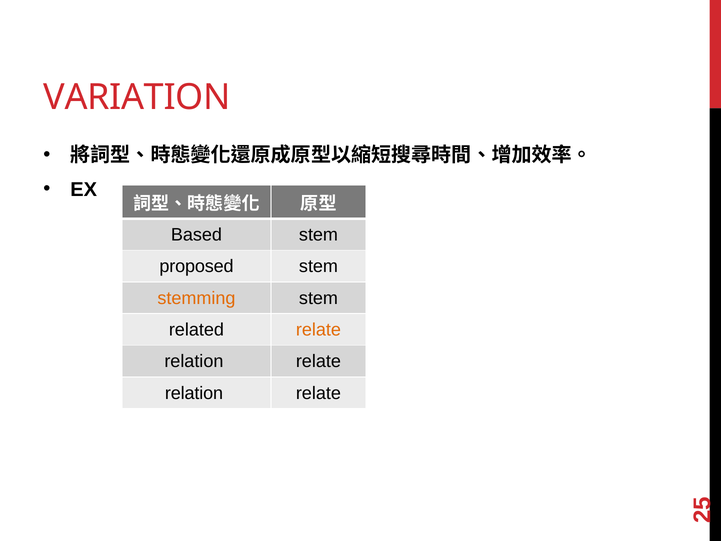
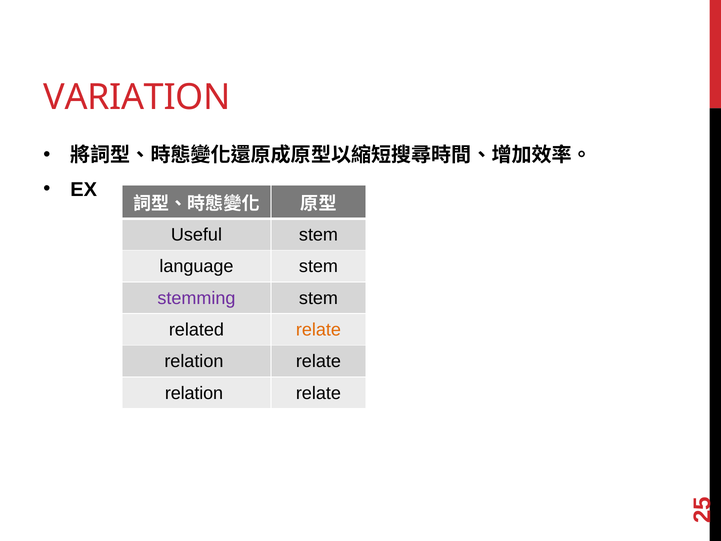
Based: Based -> Useful (196, 235)
proposed: proposed -> language (196, 266)
stemming colour: orange -> purple (196, 298)
